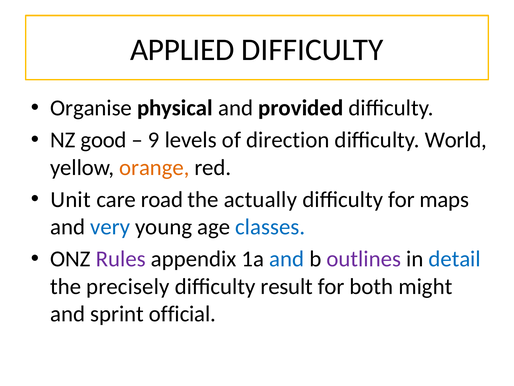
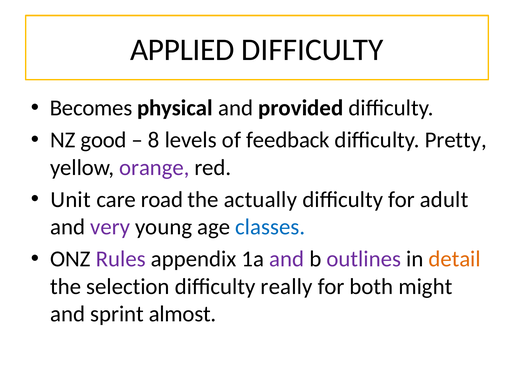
Organise: Organise -> Becomes (91, 108)
9: 9 -> 8 (154, 140)
direction: direction -> feedback (288, 140)
World: World -> Pretty (456, 140)
orange colour: orange -> purple (154, 167)
maps: maps -> adult (444, 199)
very colour: blue -> purple (110, 227)
and colour: blue -> purple (287, 259)
detail colour: blue -> orange (455, 259)
precisely: precisely -> selection (128, 286)
result: result -> really (287, 286)
official: official -> almost (183, 314)
